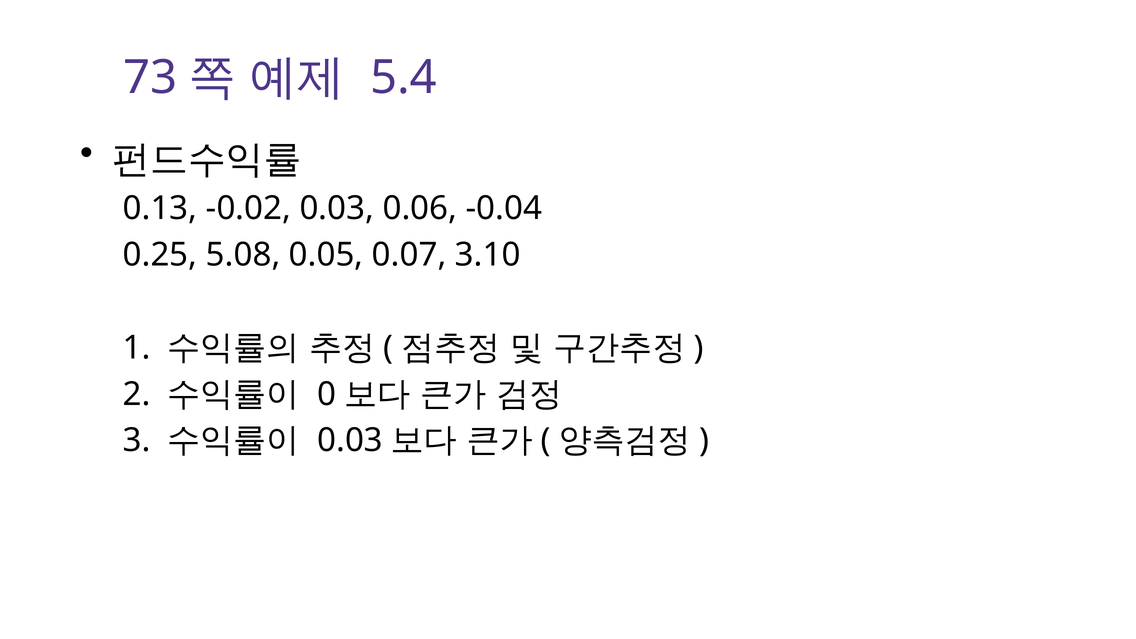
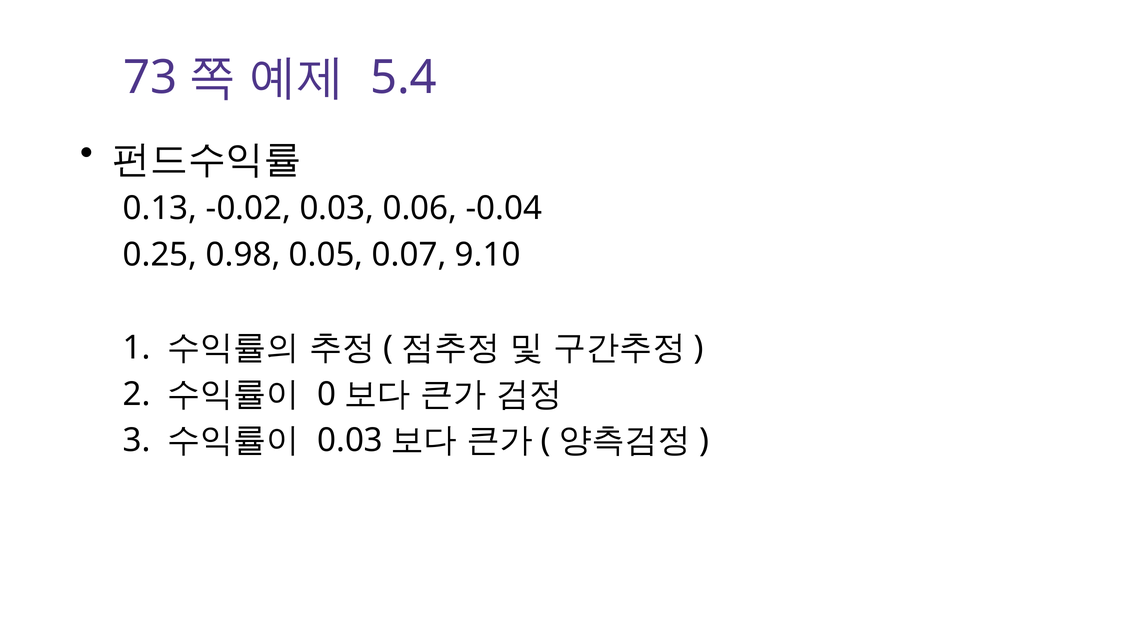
5.08: 5.08 -> 0.98 (243, 255)
3.10: 3.10 -> 9.10 (488, 255)
